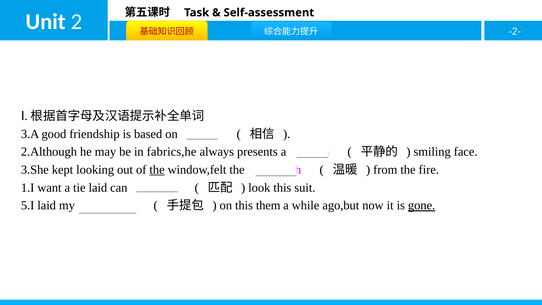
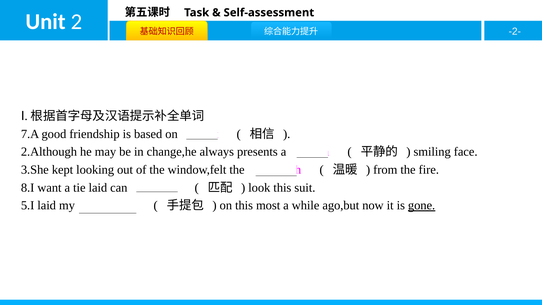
3.A: 3.A -> 7.A (30, 134)
fabrics,he: fabrics,he -> change,he (172, 152)
the underline: present -> none (157, 170)
1.I: 1.I -> 8.I (28, 187)
them: them -> most (268, 205)
